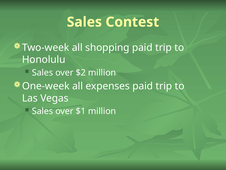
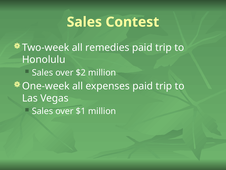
shopping: shopping -> remedies (107, 47)
